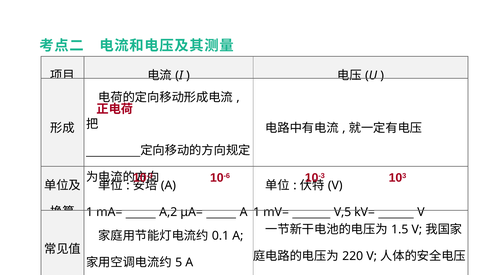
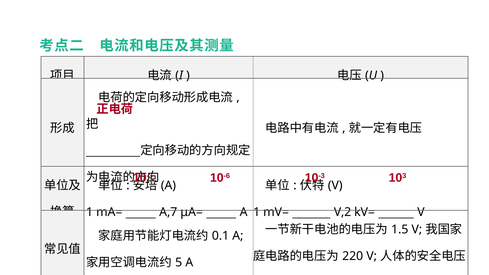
A,2: A,2 -> A,7 (168, 212)
V,5: V,5 -> V,2 (343, 212)
